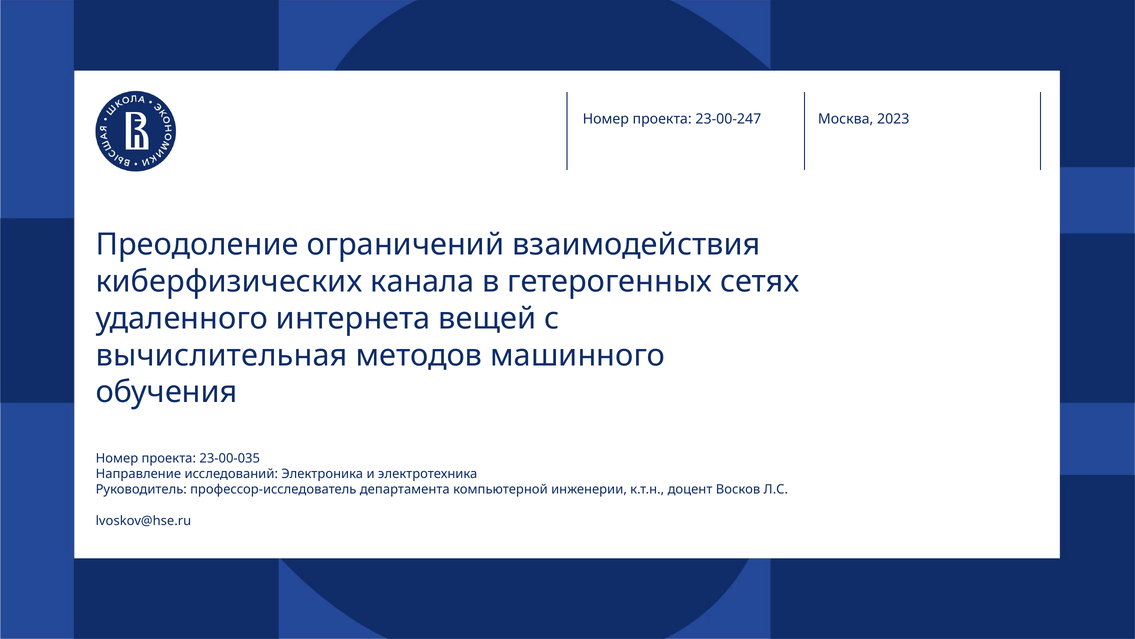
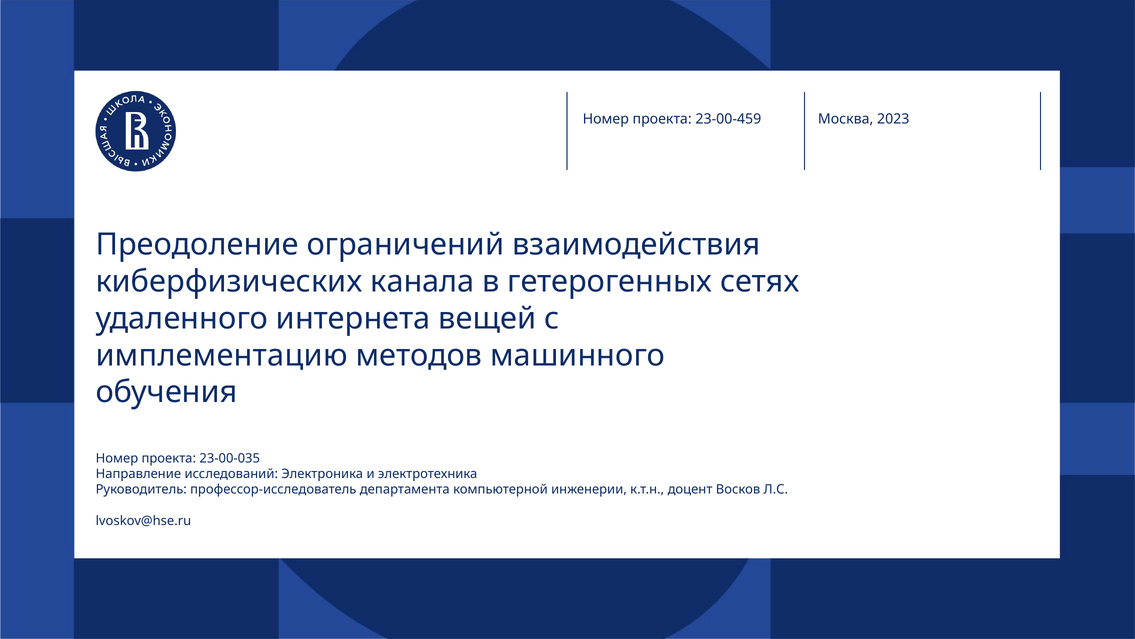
23-00-247: 23-00-247 -> 23-00-459 (728, 119)
вычислительная: вычислительная -> имплементацию (222, 355)
